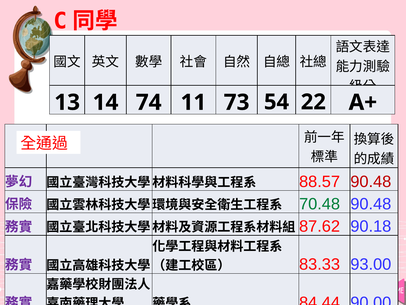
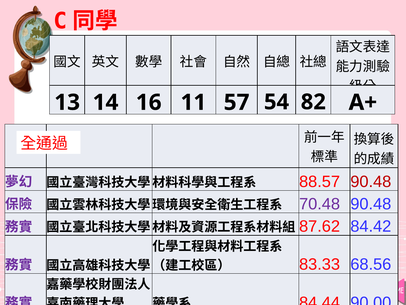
74: 74 -> 16 (149, 102)
73: 73 -> 57 (237, 102)
22: 22 -> 82 (313, 102)
70.48 colour: green -> purple (320, 204)
90.18: 90.18 -> 84.42 (371, 226)
93.00: 93.00 -> 68.56 (371, 264)
